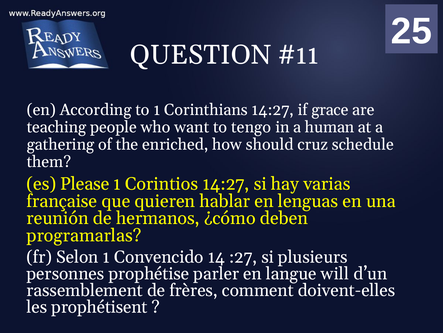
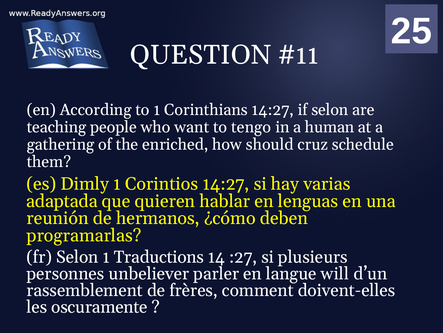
if grace: grace -> selon (330, 110)
Please: Please -> Dimly (85, 184)
française: française -> adaptada (62, 201)
Convencido: Convencido -> Traductions (159, 257)
prophétise: prophétise -> unbeliever (149, 273)
prophétisent: prophétisent -> oscuramente (99, 306)
